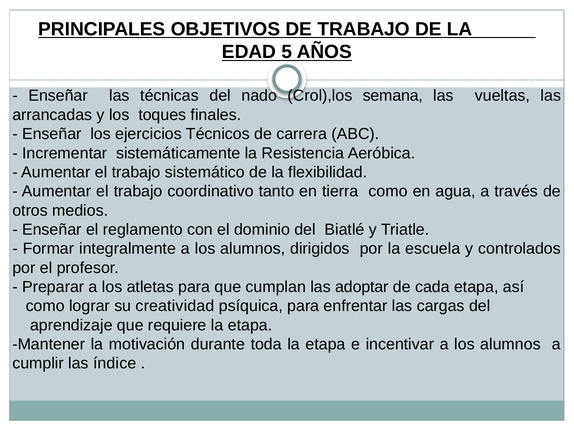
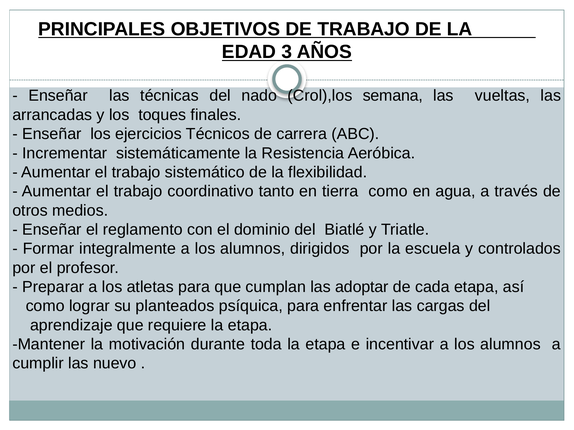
5: 5 -> 3 (287, 52)
creatividad: creatividad -> planteados (175, 306)
índice: índice -> nuevo (115, 364)
